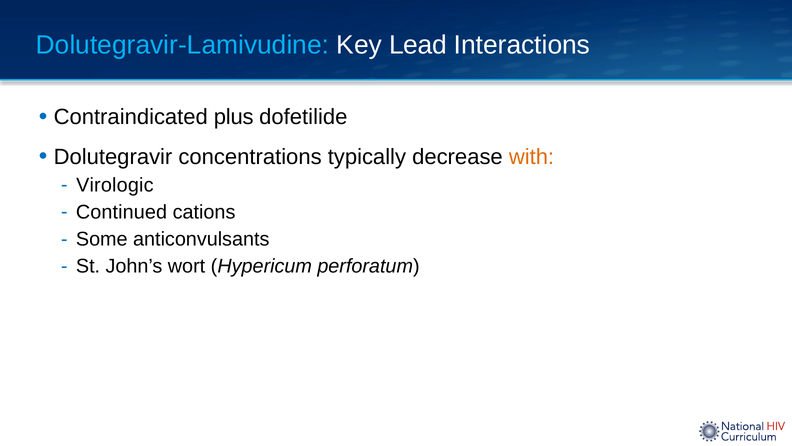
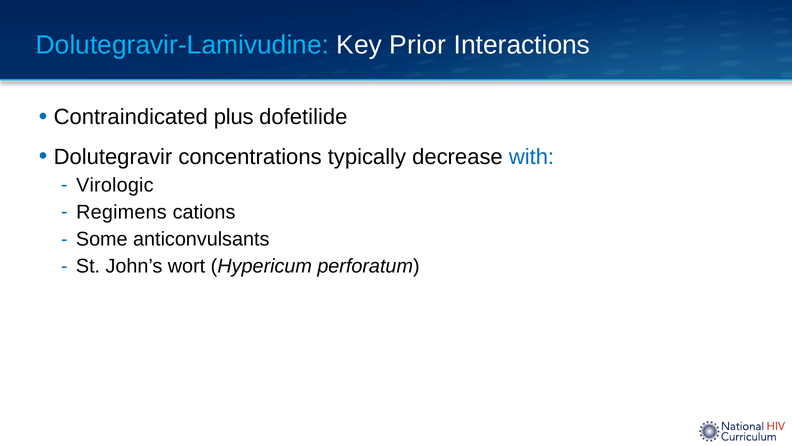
Lead: Lead -> Prior (418, 45)
with colour: orange -> blue (531, 157)
Continued: Continued -> Regimens (121, 212)
